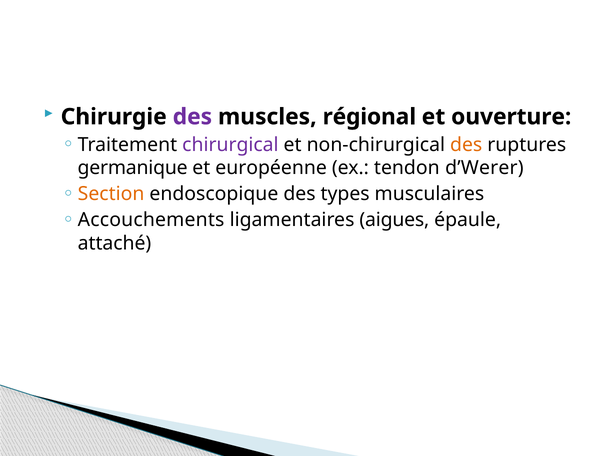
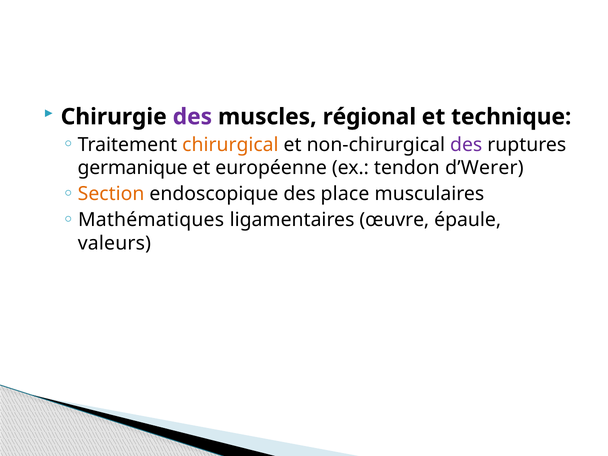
ouverture: ouverture -> technique (511, 117)
chirurgical colour: purple -> orange (230, 145)
des colour: orange -> purple (466, 145)
types: types -> place (345, 194)
Accouchements: Accouchements -> Mathématiques (151, 220)
aigues: aigues -> œuvre (394, 220)
attaché: attaché -> valeurs (114, 243)
